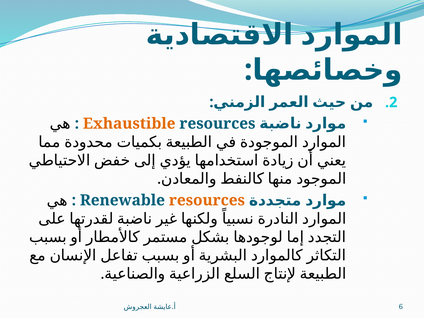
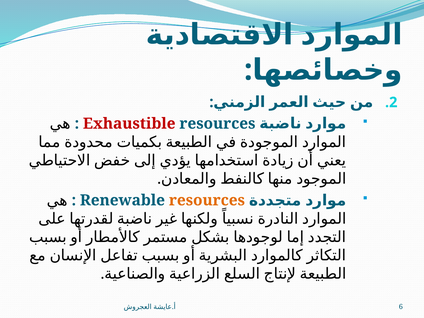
Exhaustible colour: orange -> red (129, 124)
